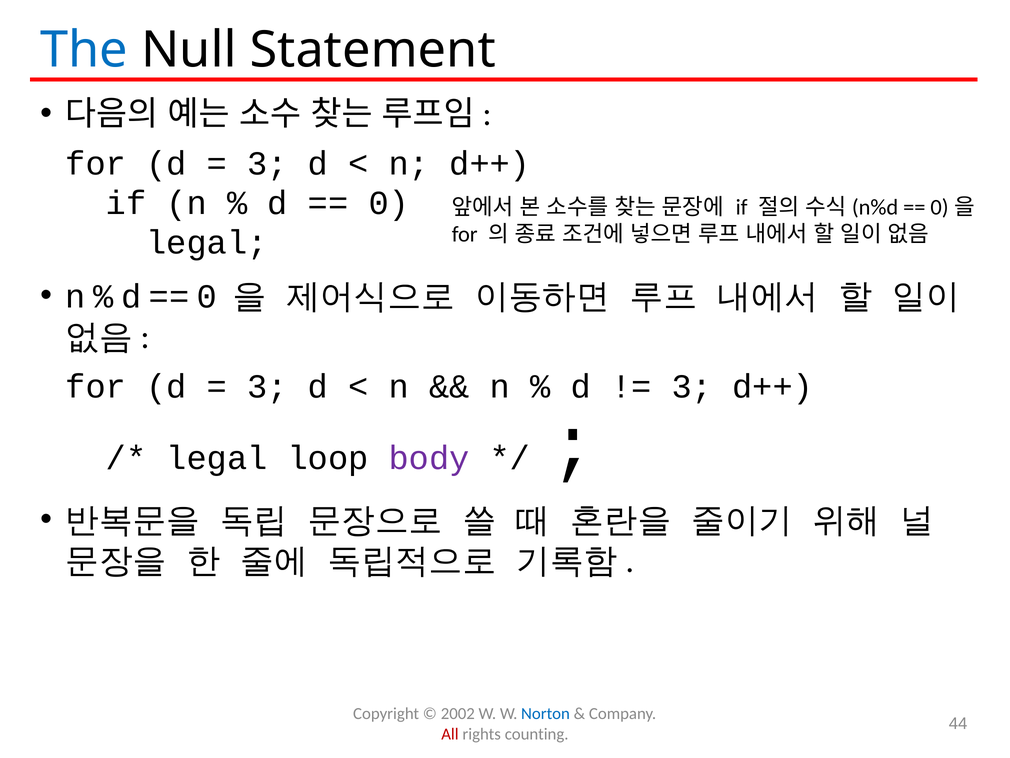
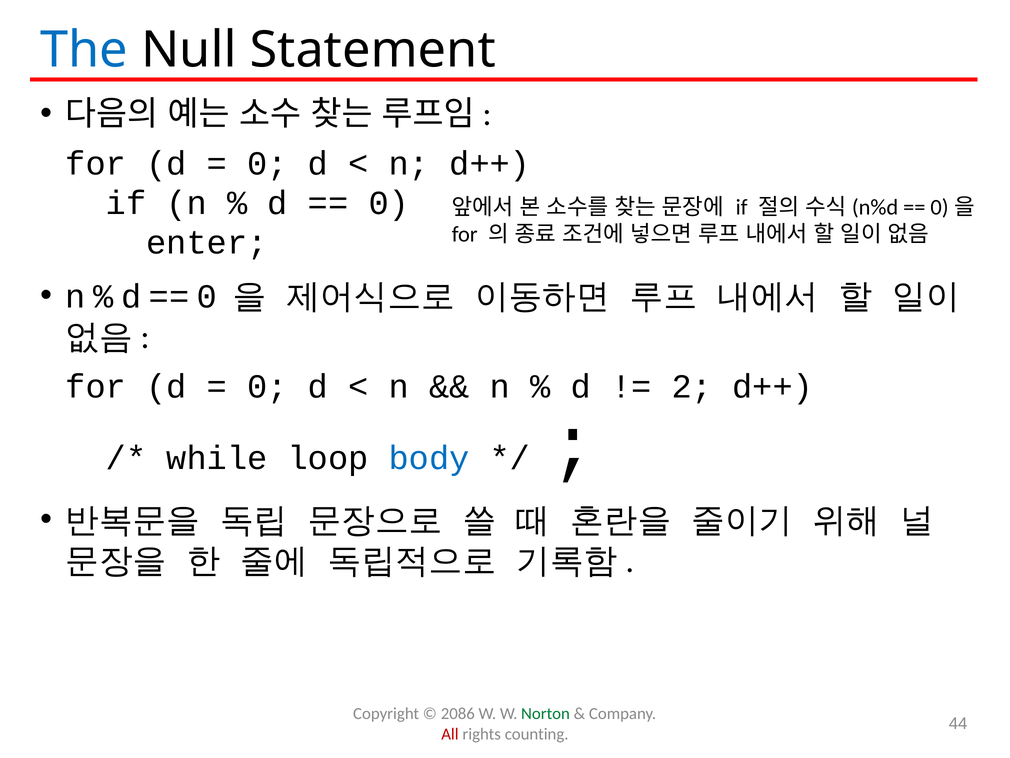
3: 3 -> 0 (267, 164)
legal: legal -> enter (207, 242)
3: 3 -> 0 (267, 386)
3: 3 -> 2 (692, 386)
legal: legal -> while (217, 458)
body colour: purple -> blue (429, 458)
2002: 2002 -> 2086 (458, 713)
Norton colour: blue -> green (546, 713)
